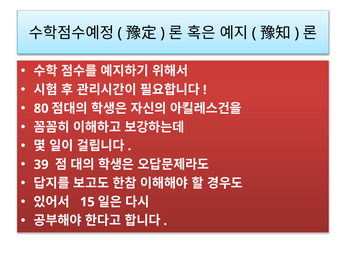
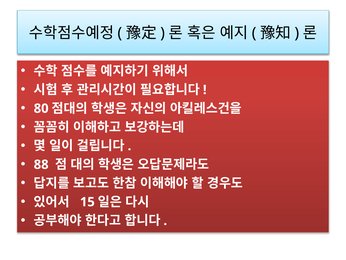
39: 39 -> 88 (41, 164)
